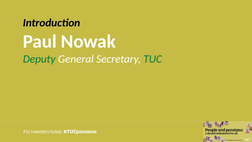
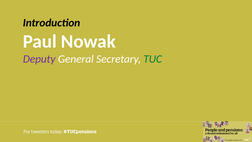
Deputy colour: green -> purple (39, 59)
